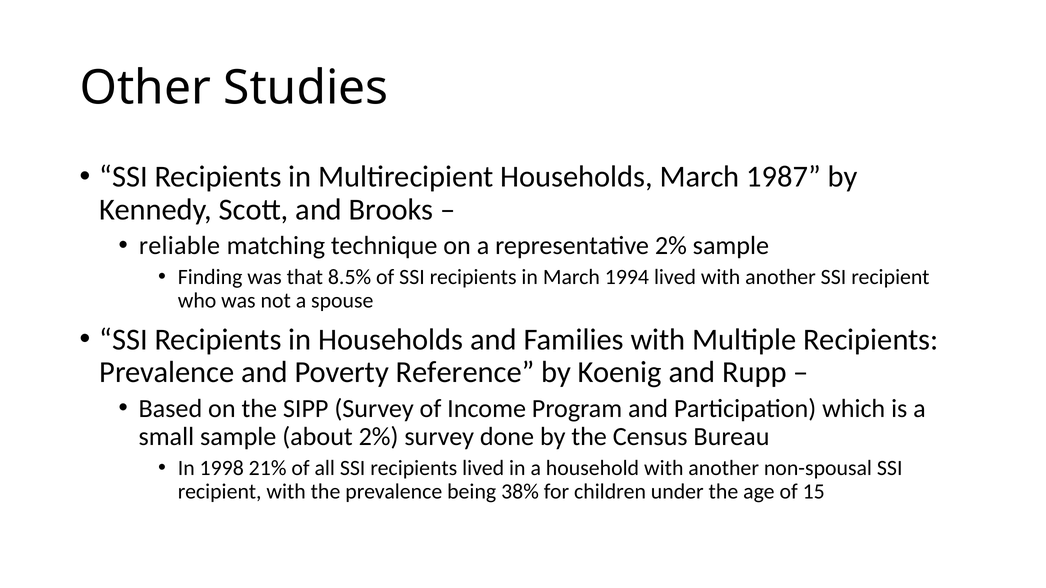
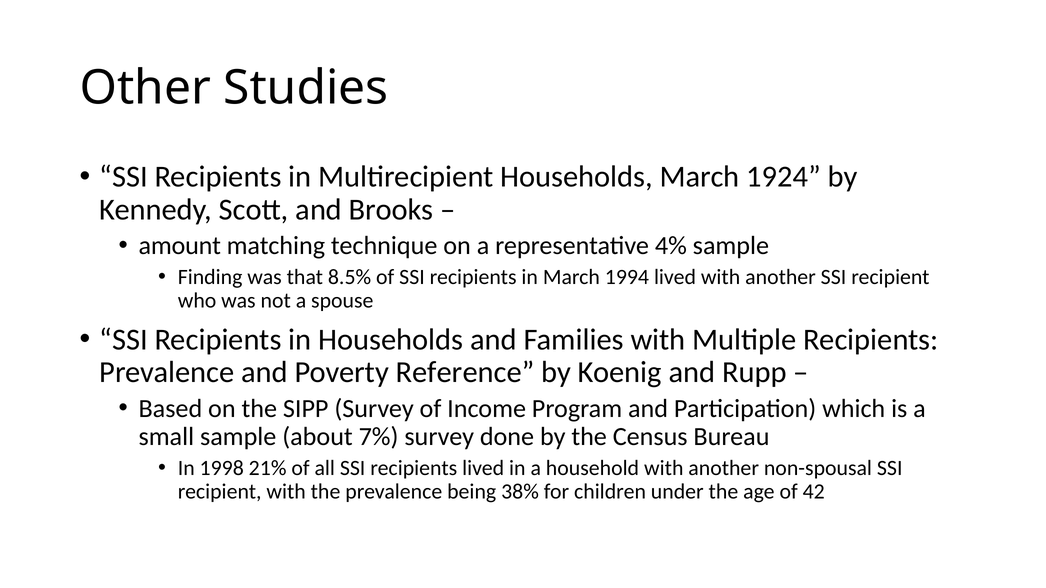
1987: 1987 -> 1924 (784, 177)
reliable: reliable -> amount (180, 246)
representative 2%: 2% -> 4% (671, 246)
about 2%: 2% -> 7% (379, 437)
15: 15 -> 42 (814, 492)
